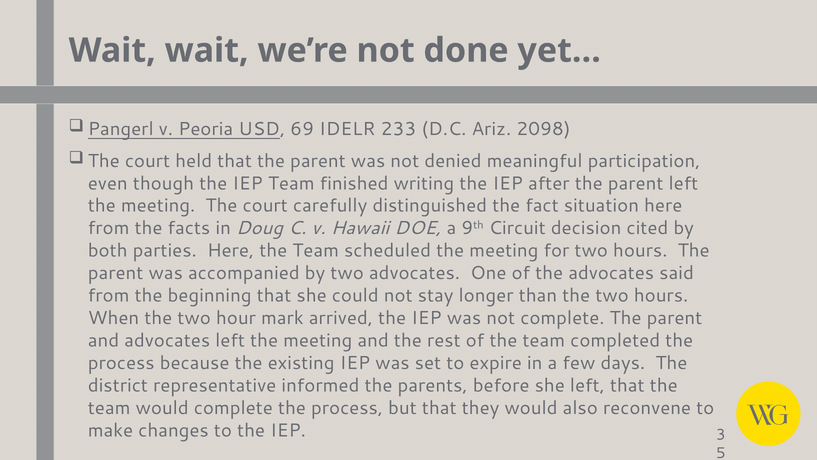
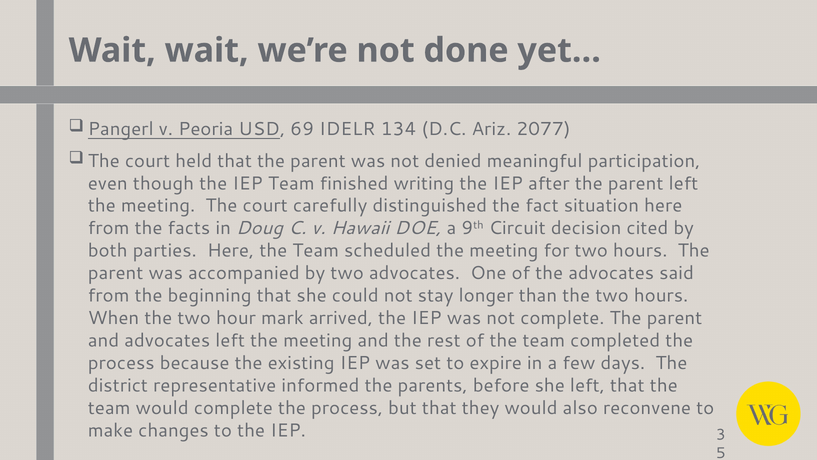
233: 233 -> 134 (398, 129)
2098: 2098 -> 2077 (543, 129)
